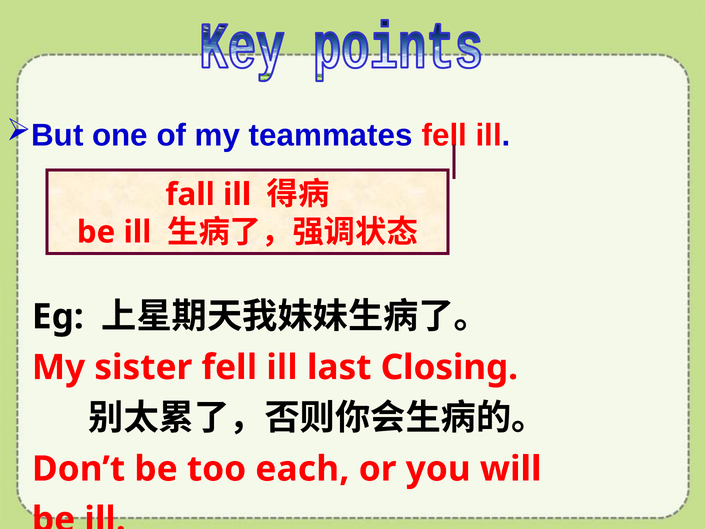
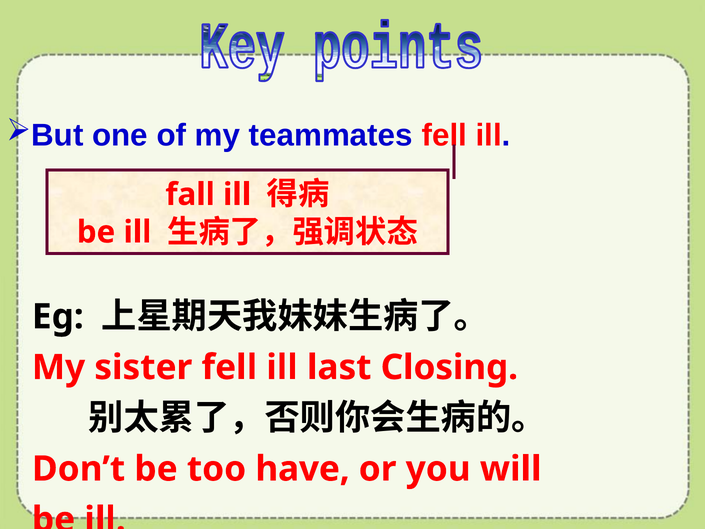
each: each -> have (303, 469)
